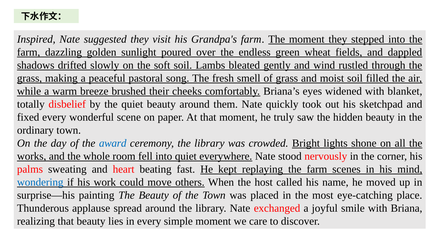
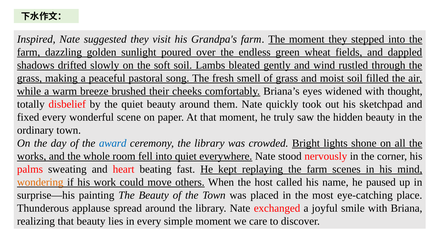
blanket: blanket -> thought (405, 91)
wondering colour: blue -> orange (40, 182)
moved: moved -> paused (381, 182)
